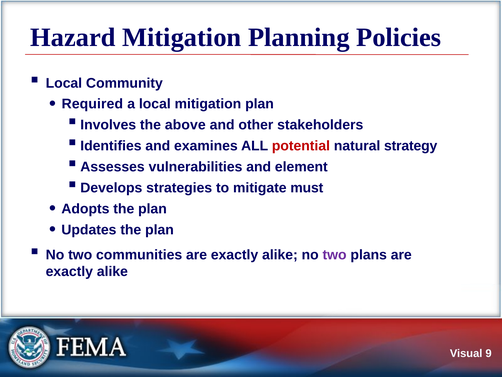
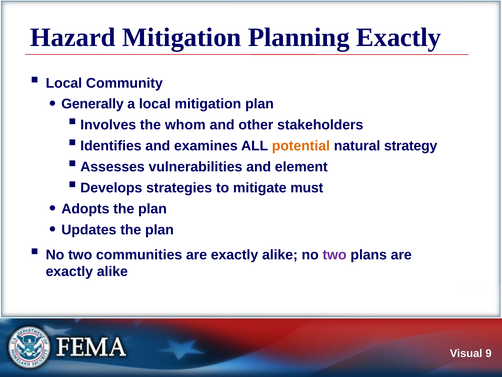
Planning Policies: Policies -> Exactly (399, 37)
Required: Required -> Generally (92, 104)
above: above -> whom (185, 125)
potential colour: red -> orange (301, 146)
